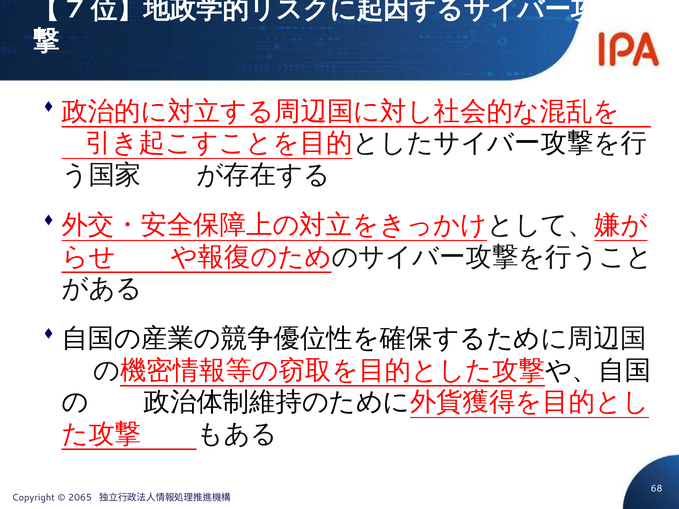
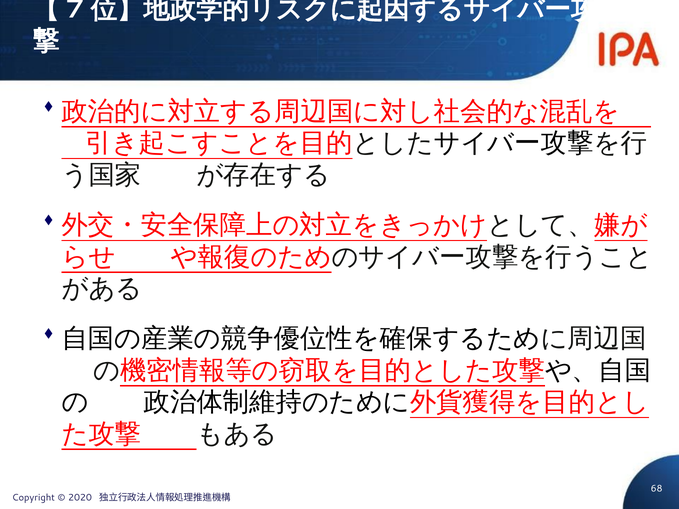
2065: 2065 -> 2020 (80, 498)
